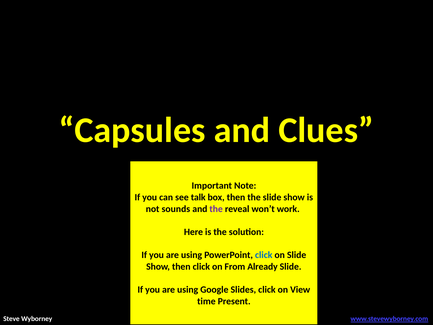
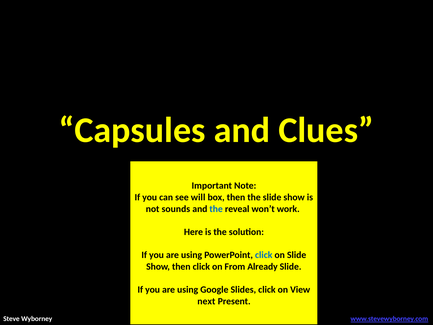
talk: talk -> will (198, 197)
the colour: purple -> blue (216, 209)
time: time -> next (206, 301)
